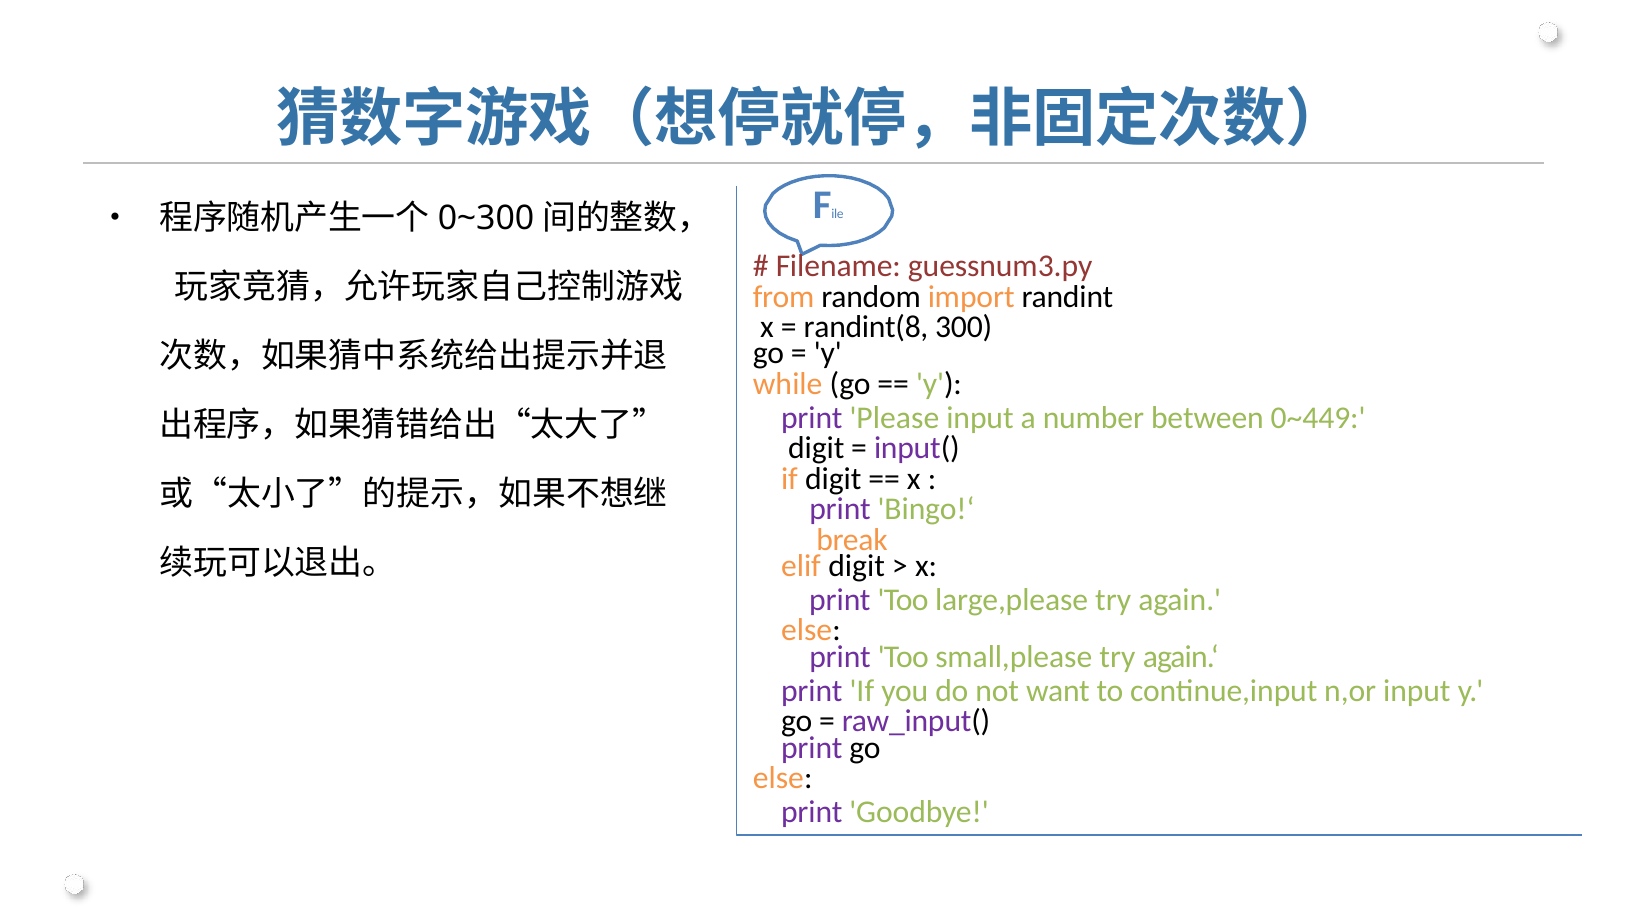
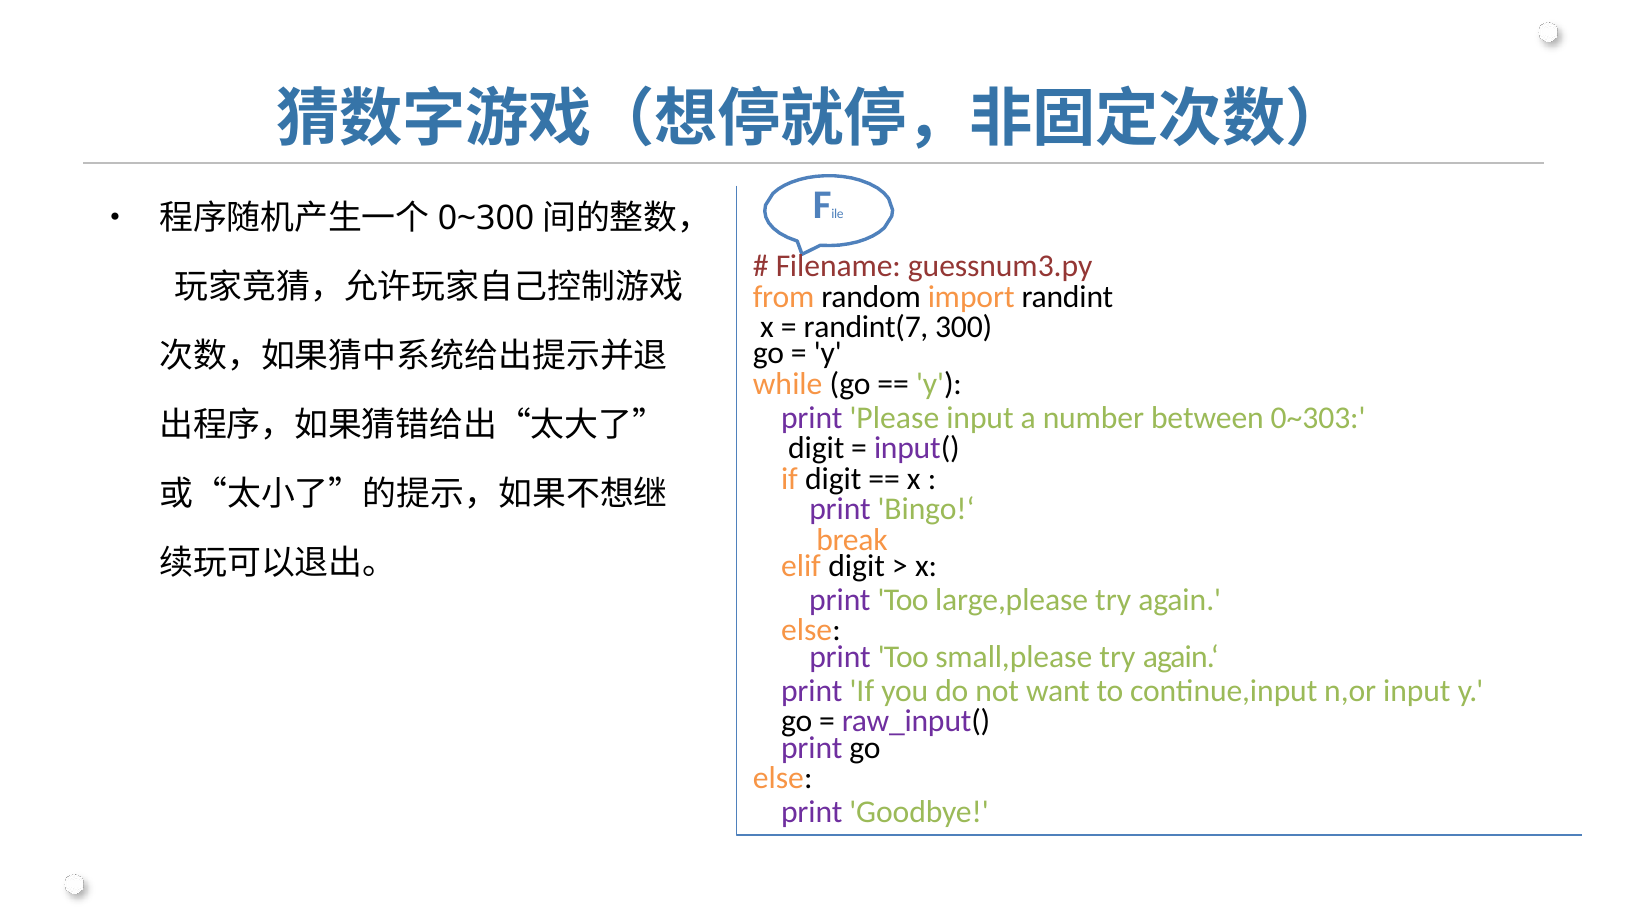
randint(8: randint(8 -> randint(7 (866, 327)
0~449: 0~449 -> 0~303 (1318, 418)
